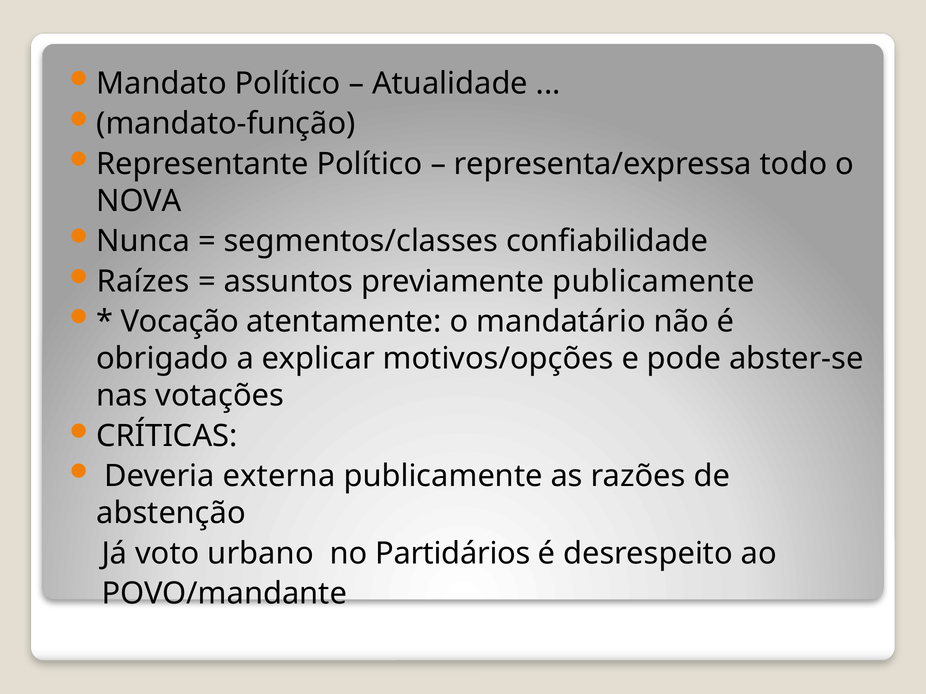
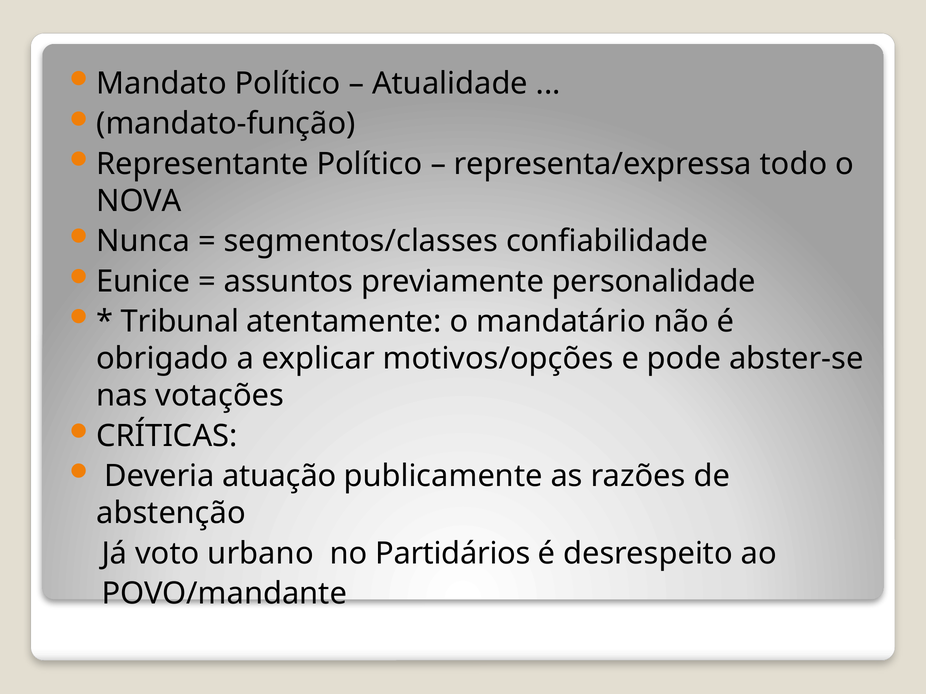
Raízes: Raízes -> Eunice (143, 282)
previamente publicamente: publicamente -> personalidade (654, 282)
Vocação: Vocação -> Tribunal (180, 322)
externa: externa -> atuação (279, 477)
